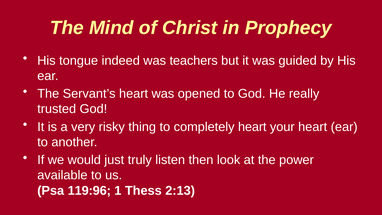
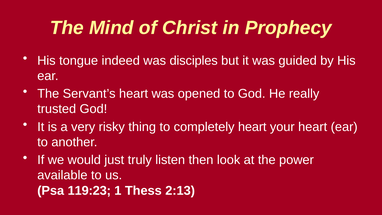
teachers: teachers -> disciples (194, 61)
119:96: 119:96 -> 119:23 (89, 190)
